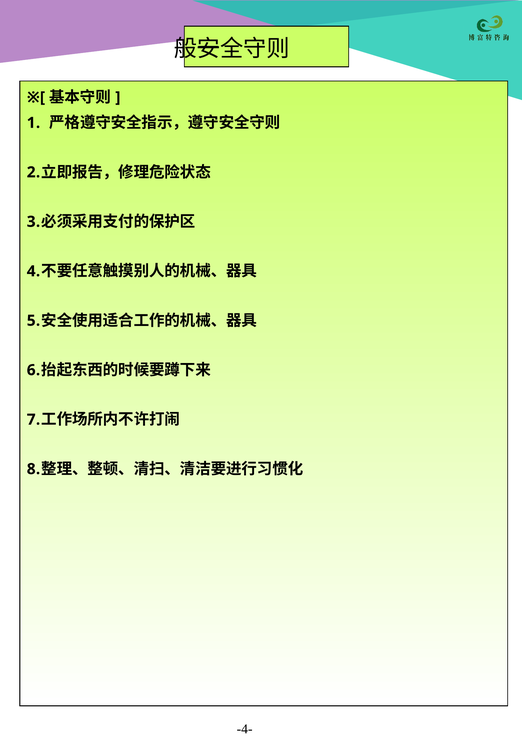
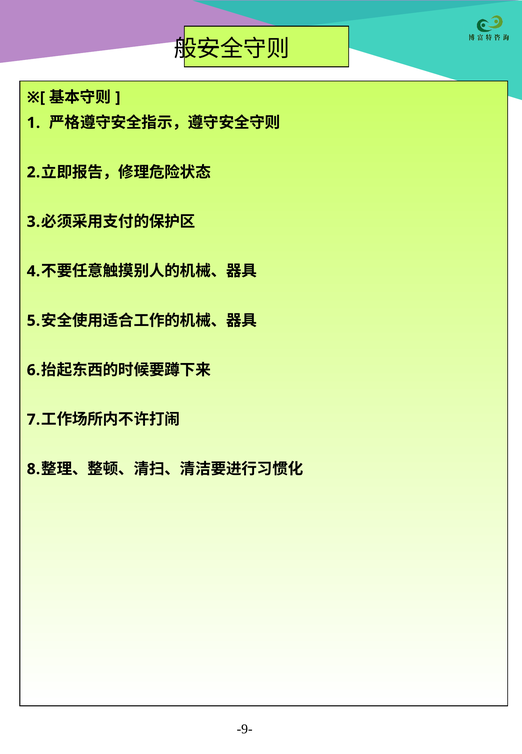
-4-: -4- -> -9- (245, 729)
